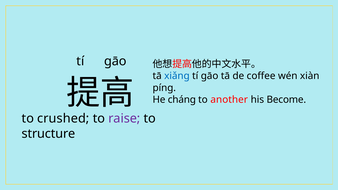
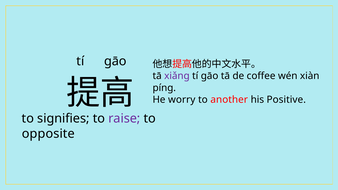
xiǎng colour: blue -> purple (177, 76)
cháng: cháng -> worry (182, 100)
Become: Become -> Positive (286, 100)
crushed: crushed -> signifies (63, 118)
structure: structure -> opposite (48, 134)
